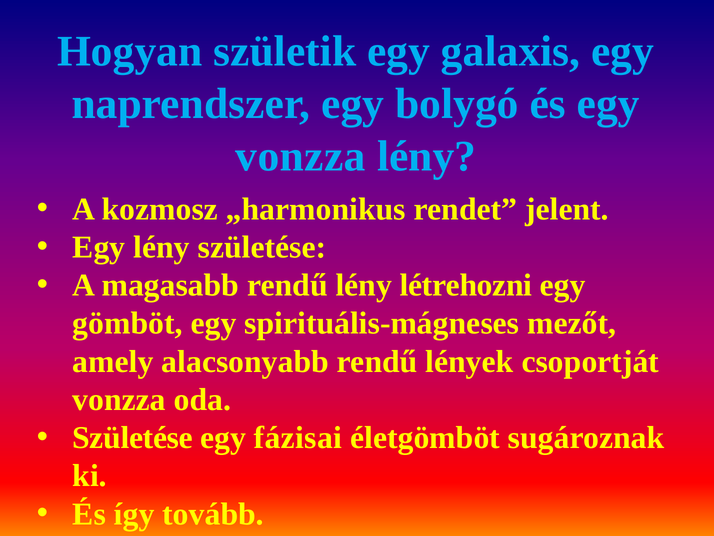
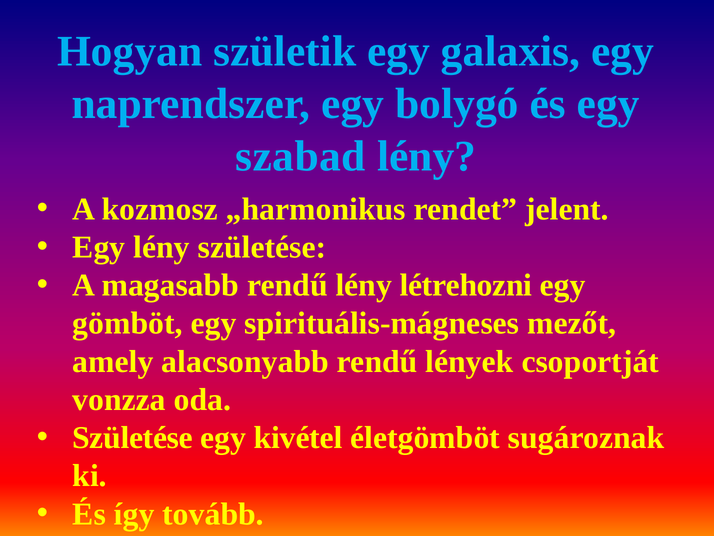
vonzza: vonzza -> szabad (301, 156)
fázisai: fázisai -> kivétel (298, 437)
